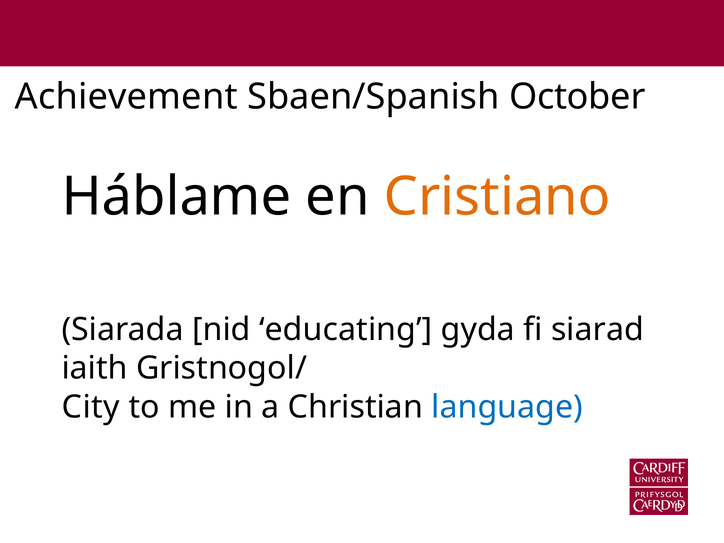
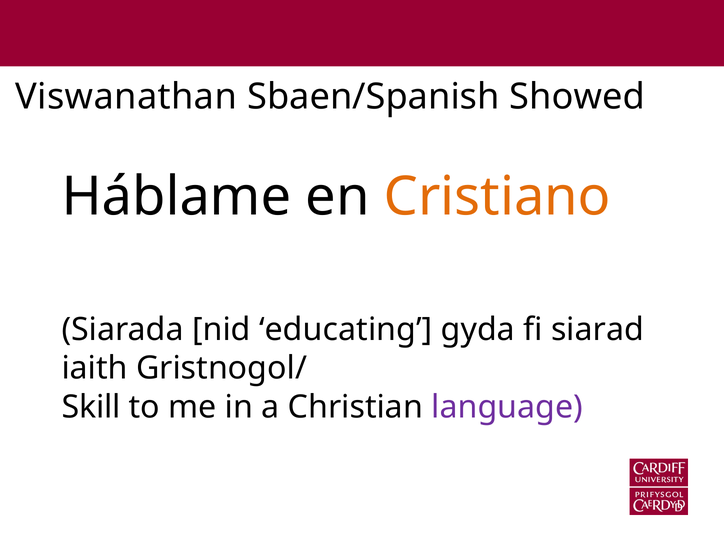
Achievement: Achievement -> Viswanathan (126, 97)
October: October -> Showed (577, 97)
City: City -> Skill (91, 407)
language colour: blue -> purple (507, 407)
